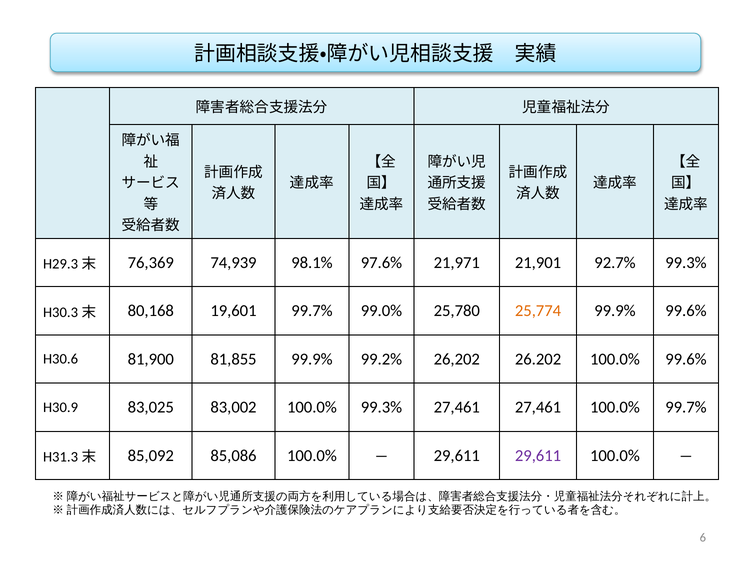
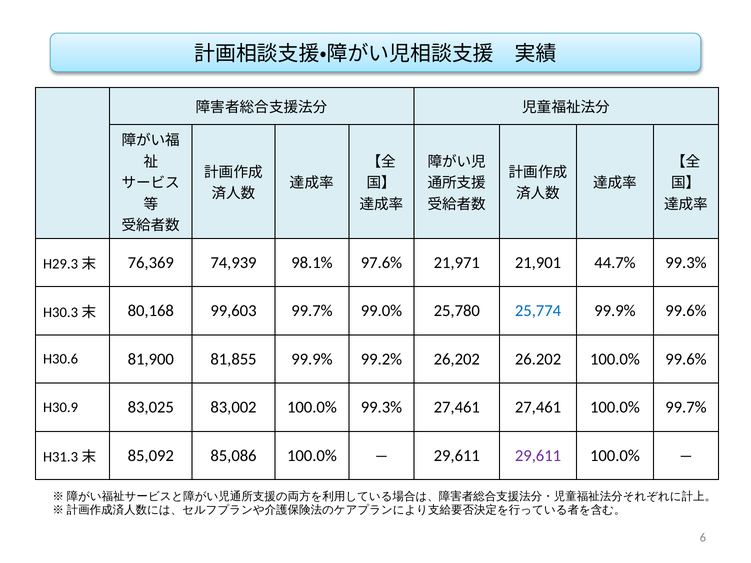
92.7%: 92.7% -> 44.7% (615, 263)
19,601: 19,601 -> 99,603 (233, 311)
25,774 colour: orange -> blue (538, 311)
